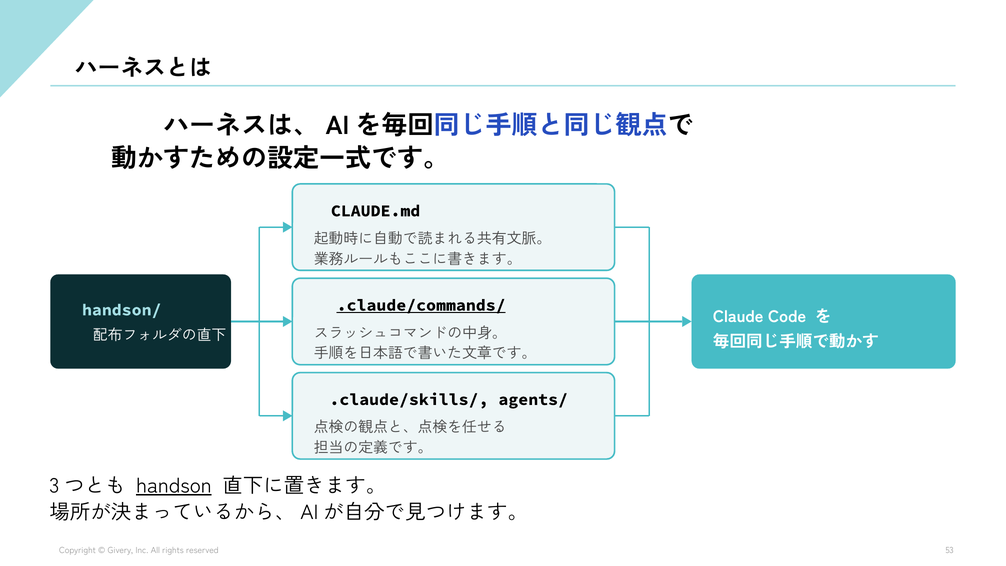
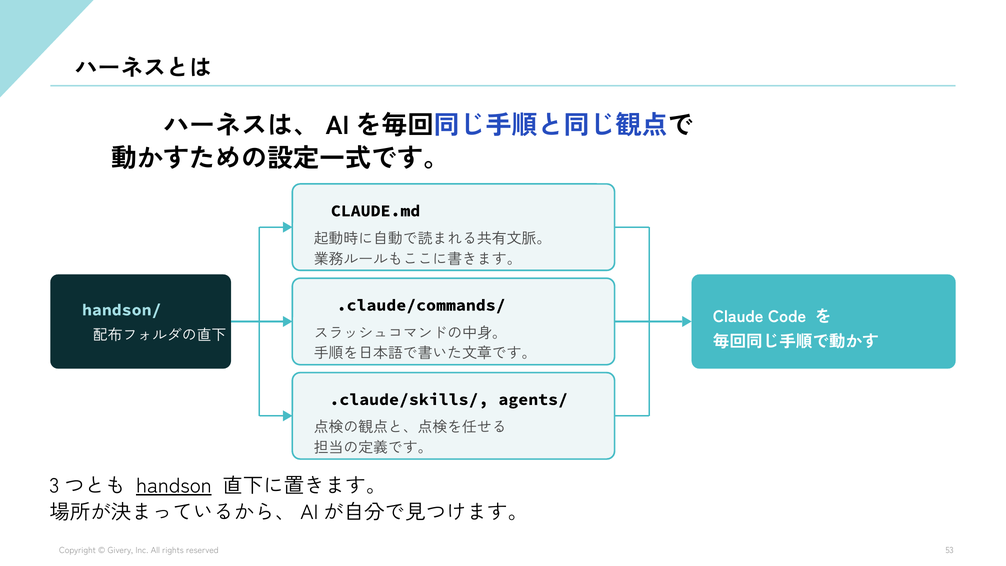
.claude/commands/ underline: present -> none (421, 305)
